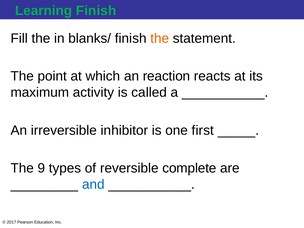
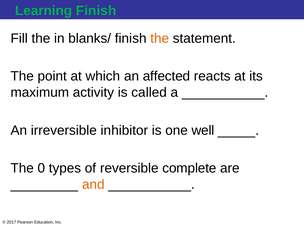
reaction: reaction -> affected (167, 76)
first: first -> well (203, 130)
9: 9 -> 0 (41, 168)
and colour: blue -> orange (93, 184)
